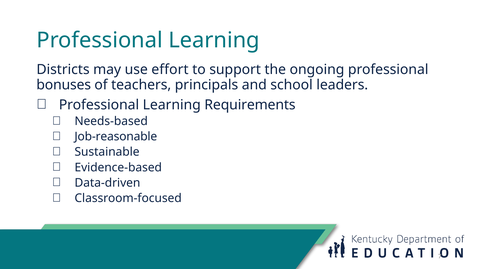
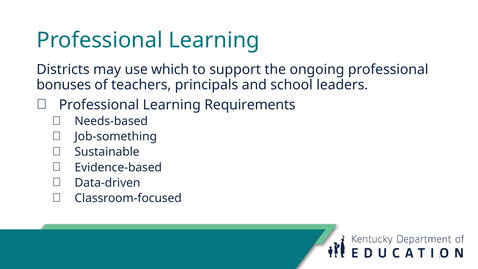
effort: effort -> which (170, 70)
Job-reasonable: Job-reasonable -> Job-something (116, 137)
